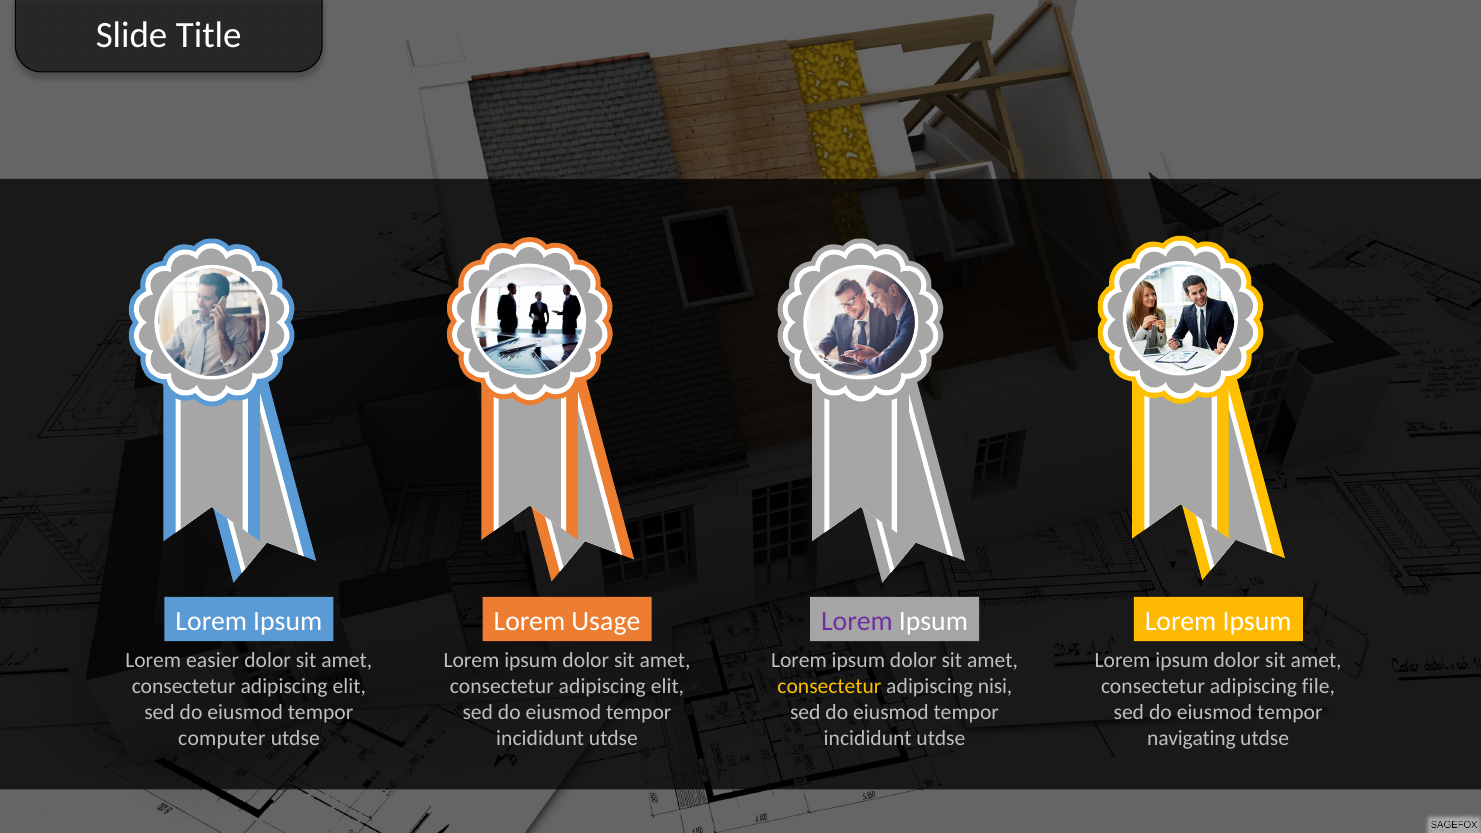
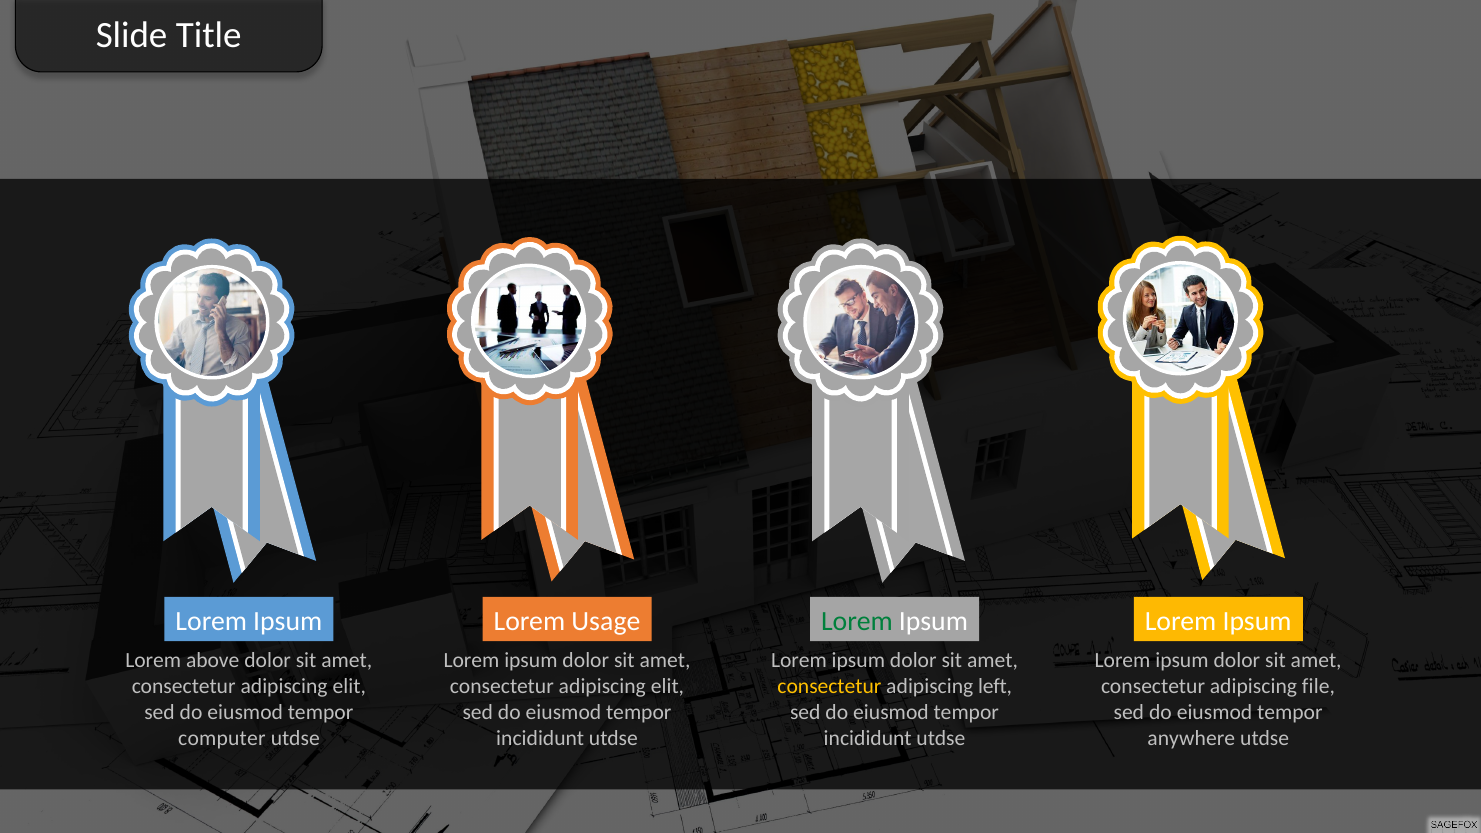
Lorem colour: purple -> green (857, 621)
easier: easier -> above (213, 661)
nisi: nisi -> left (995, 687)
navigating: navigating -> anywhere (1191, 739)
